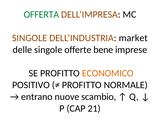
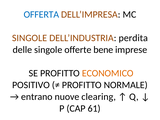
OFFERTA colour: green -> blue (41, 14)
market: market -> perdita (133, 38)
scambio: scambio -> clearing (99, 97)
21: 21 -> 61 (94, 108)
